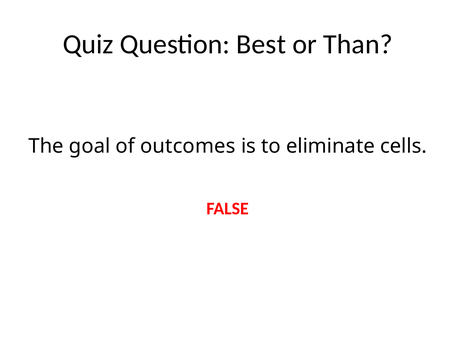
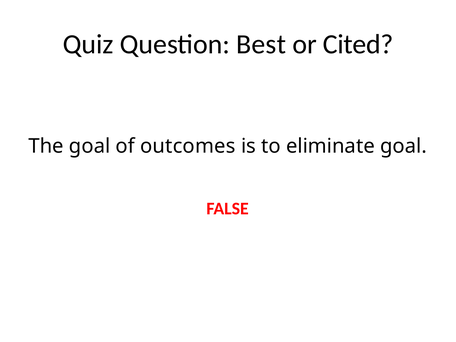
Than: Than -> Cited (358, 44)
eliminate cells: cells -> goal (404, 146)
